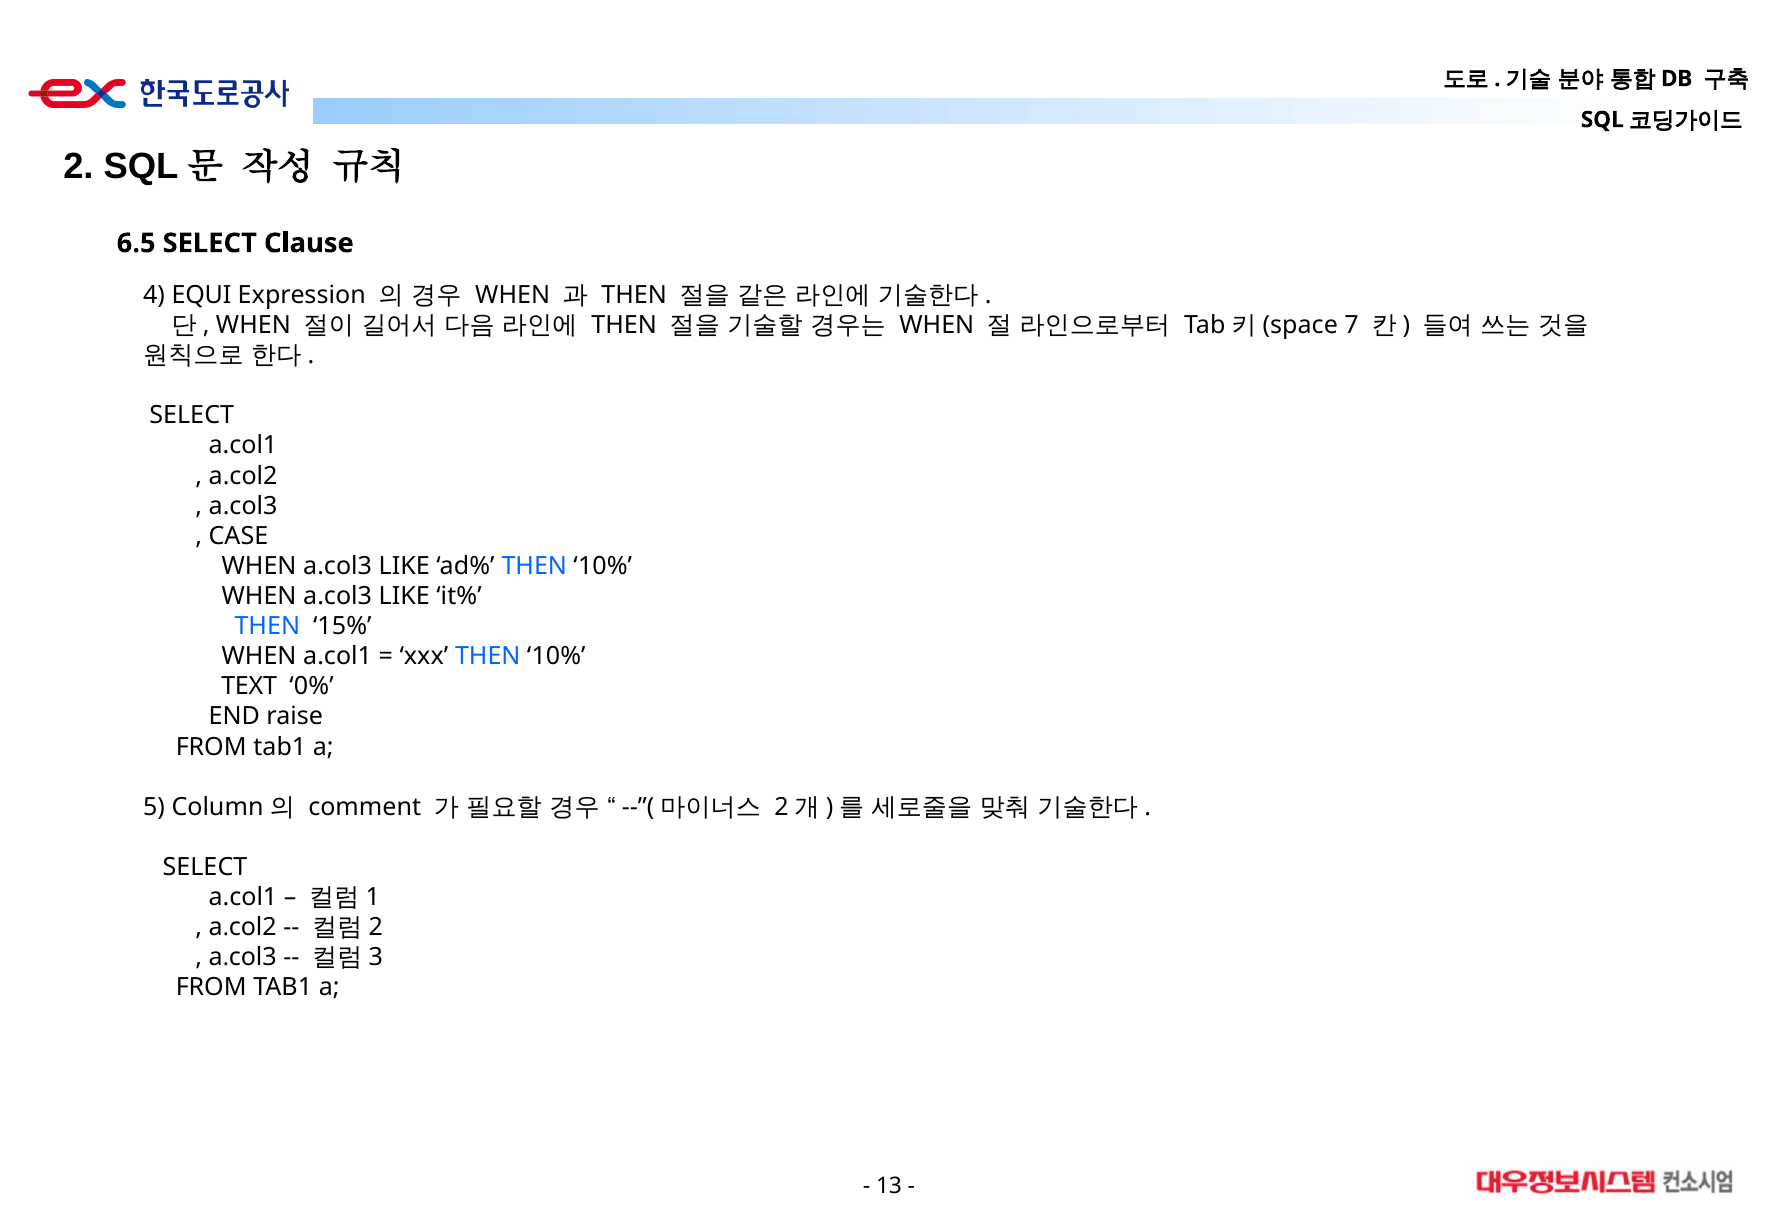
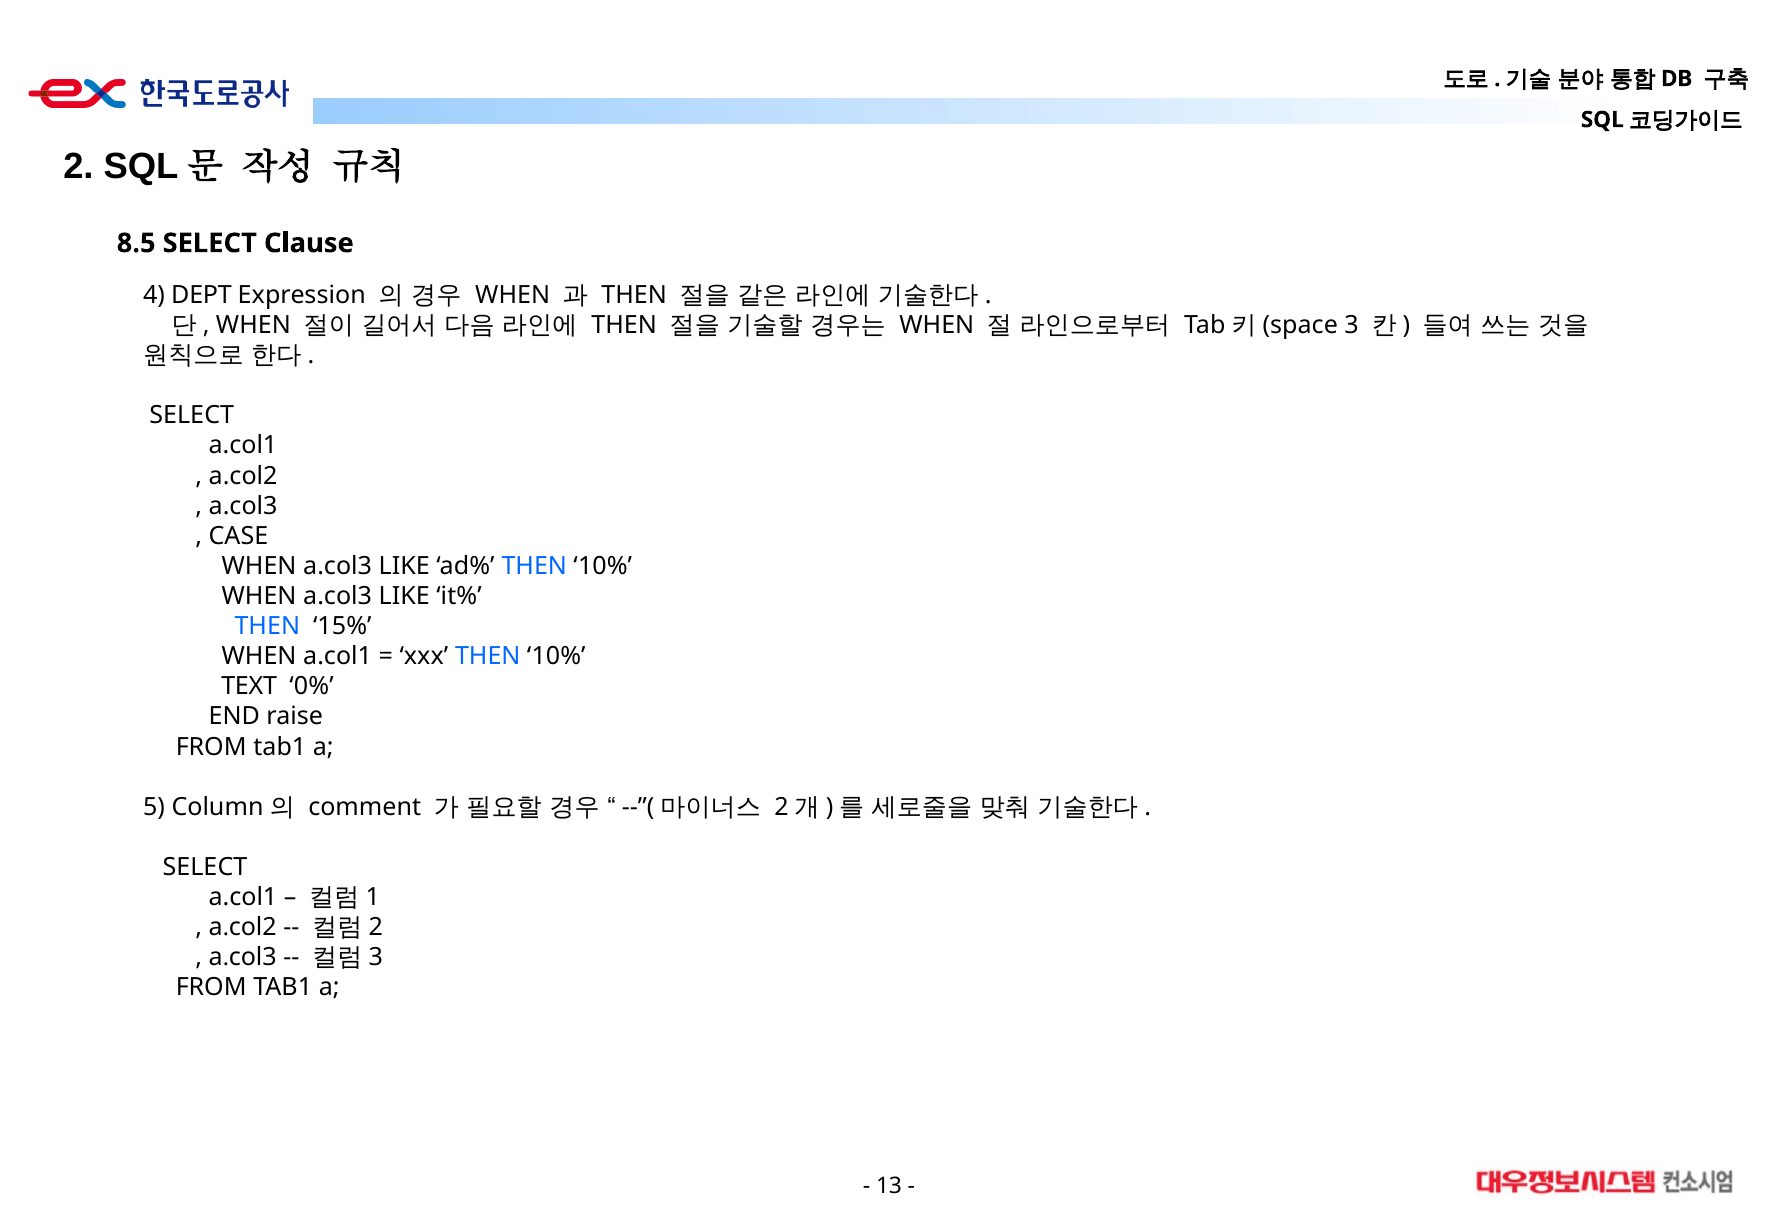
6.5: 6.5 -> 8.5 (136, 243)
EQUI: EQUI -> DEPT (202, 295)
7: 7 -> 3 (1352, 325)
